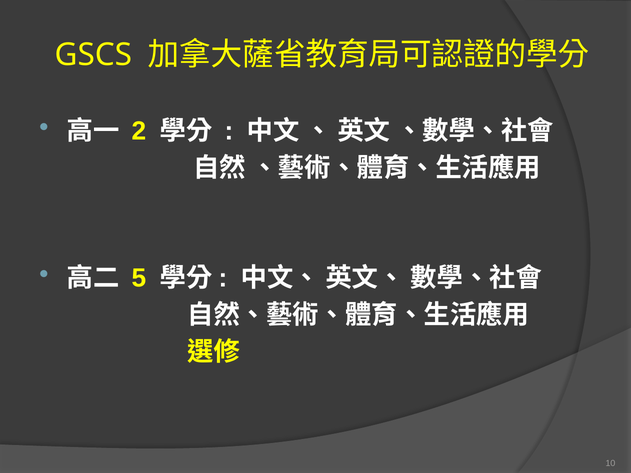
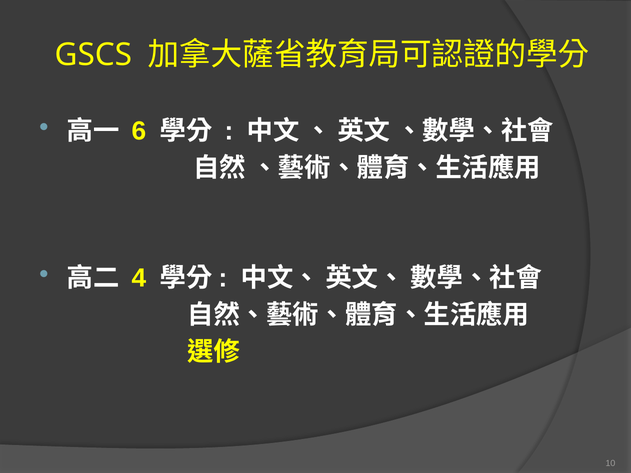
2: 2 -> 6 (139, 131)
5: 5 -> 4 (139, 278)
